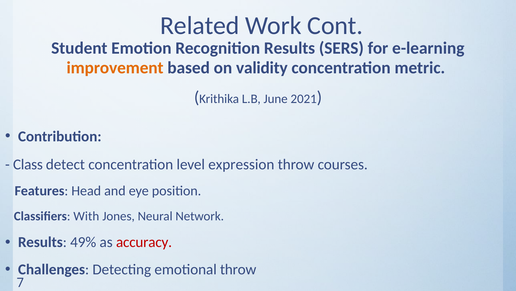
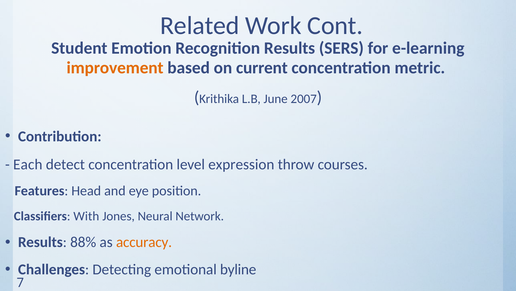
validity: validity -> current (262, 68)
2021: 2021 -> 2007 (304, 99)
Class: Class -> Each (28, 164)
49%: 49% -> 88% (83, 242)
accuracy colour: red -> orange (144, 242)
emotional throw: throw -> byline (238, 269)
